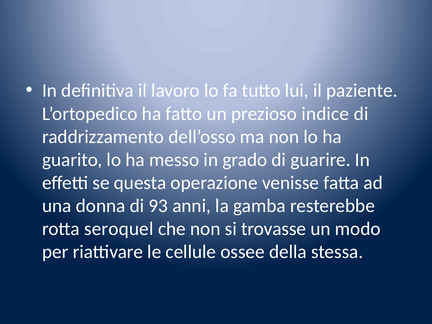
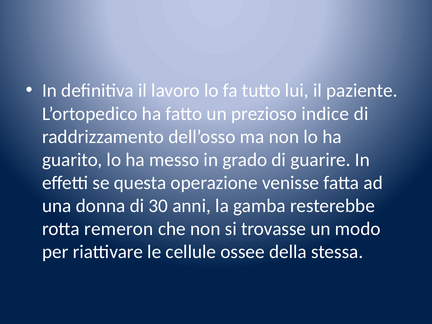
93: 93 -> 30 (158, 206)
seroquel: seroquel -> remeron (119, 229)
